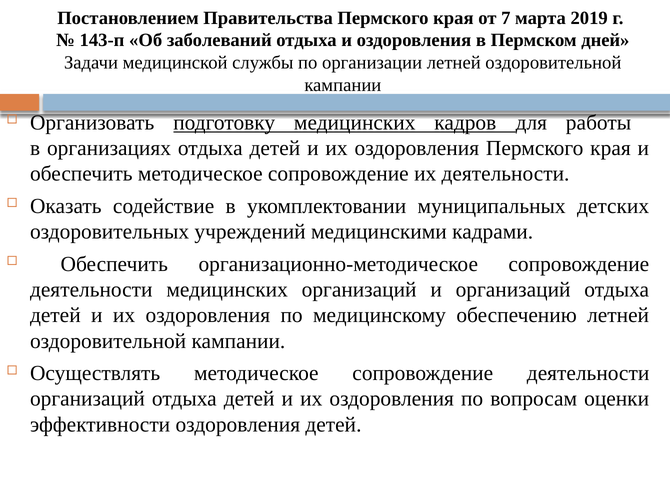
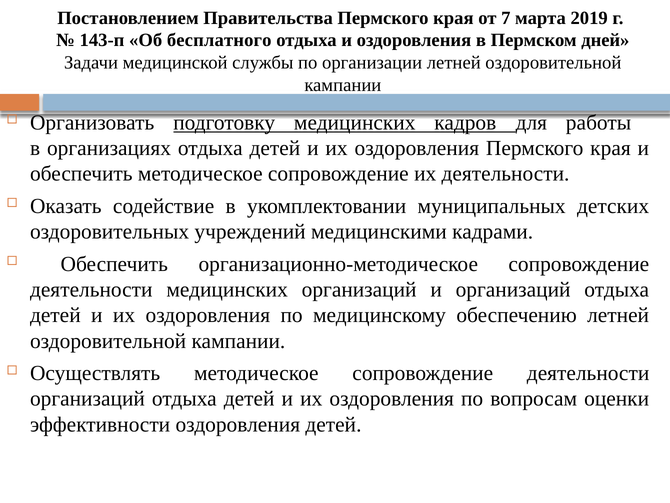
заболеваний: заболеваний -> бесплатного (219, 40)
